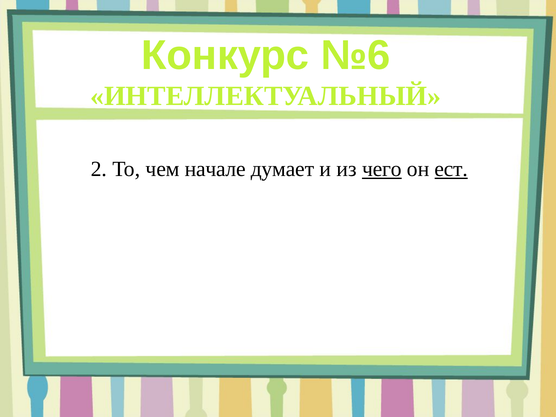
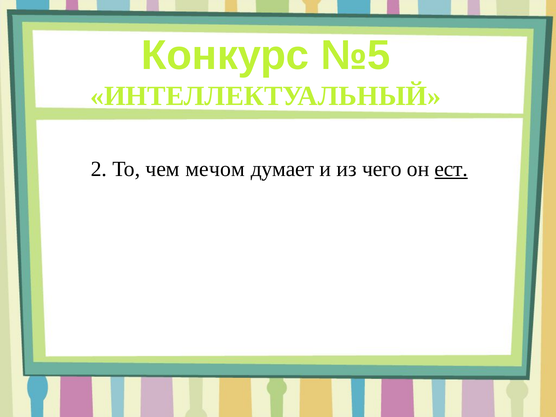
№6: №6 -> №5 (356, 55)
начале: начале -> мечом (215, 169)
чего underline: present -> none (382, 169)
